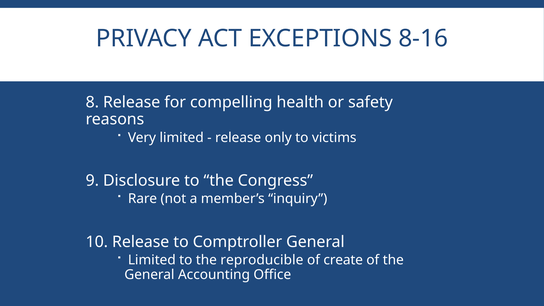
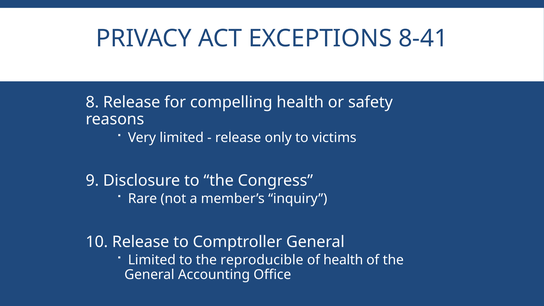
8-16: 8-16 -> 8-41 (423, 39)
of create: create -> health (343, 260)
